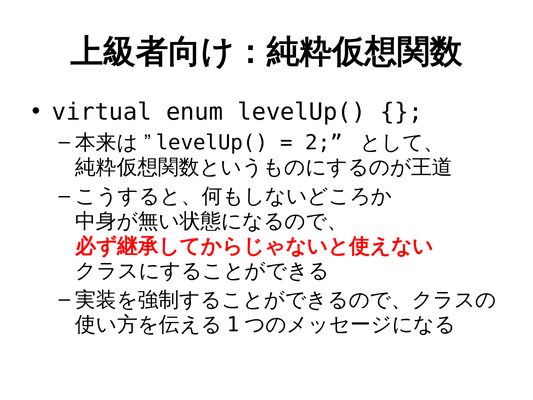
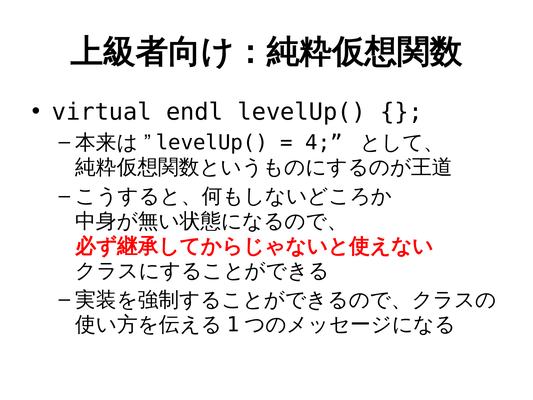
enum: enum -> endl (195, 112)
2: 2 -> 4 (324, 142)
